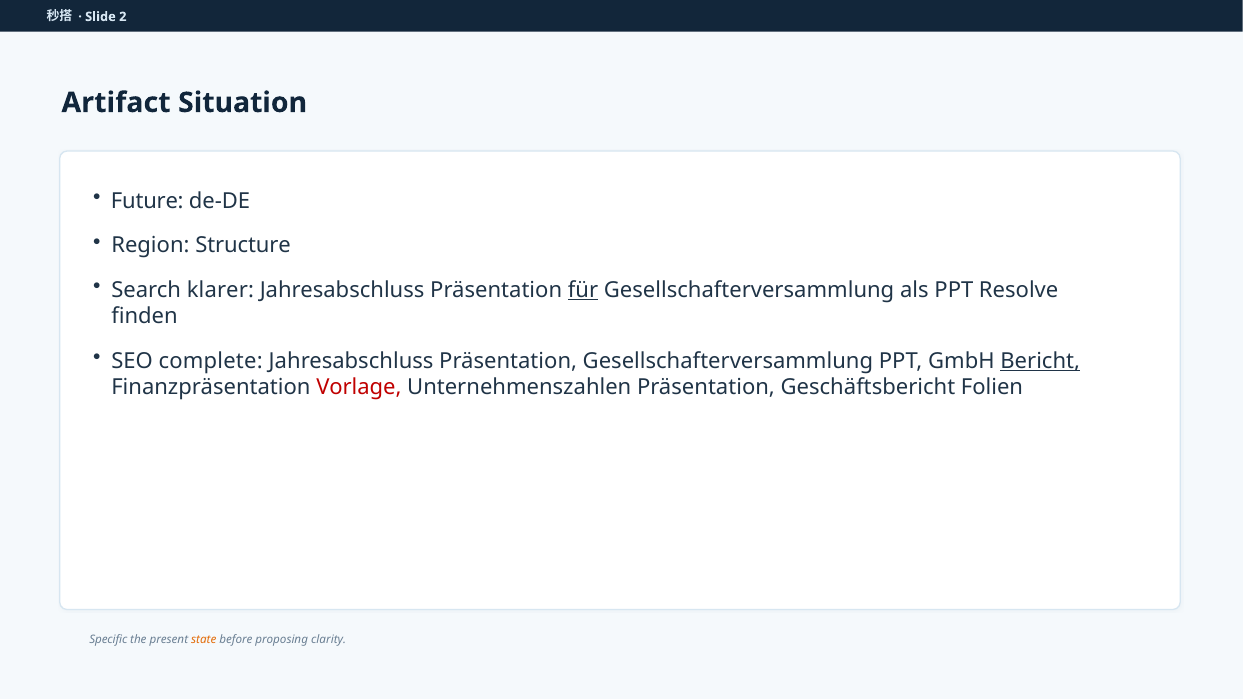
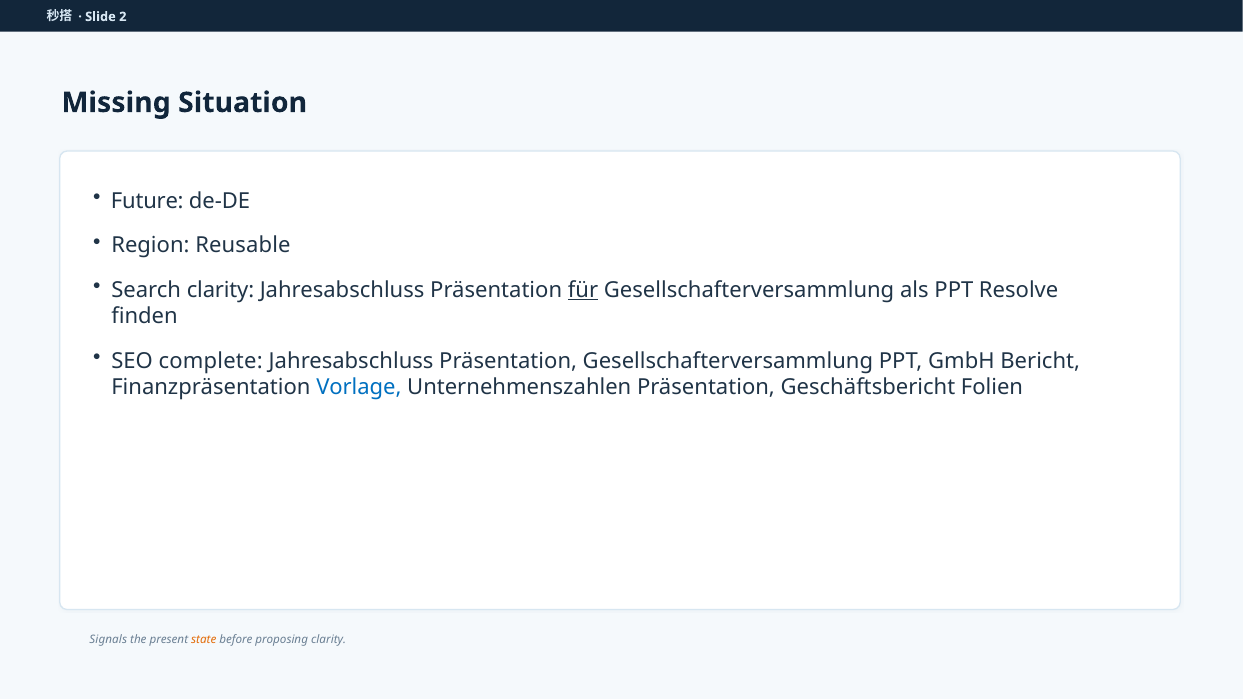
Artifact: Artifact -> Missing (116, 103)
Structure: Structure -> Reusable (243, 246)
Search klarer: klarer -> clarity (221, 290)
Bericht underline: present -> none (1040, 361)
Vorlage colour: red -> blue (359, 388)
Specific: Specific -> Signals (108, 640)
